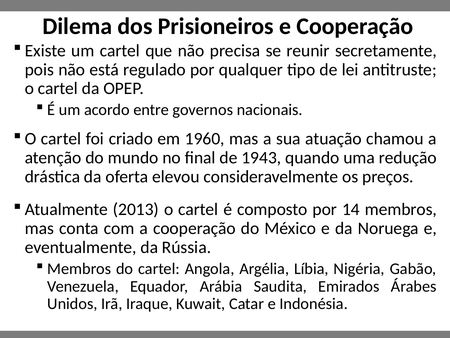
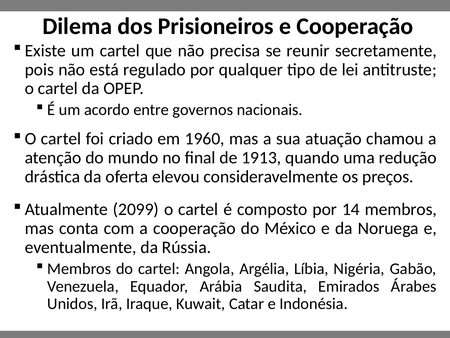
1943: 1943 -> 1913 (261, 158)
2013: 2013 -> 2099 (136, 209)
